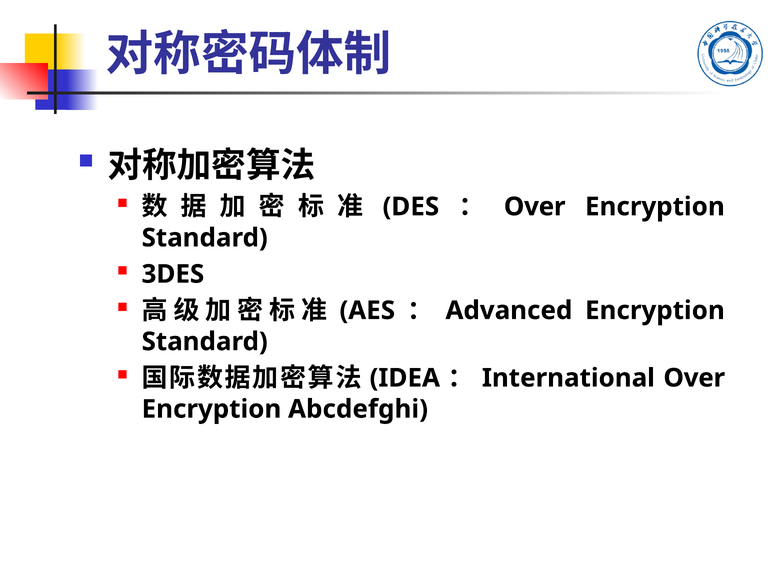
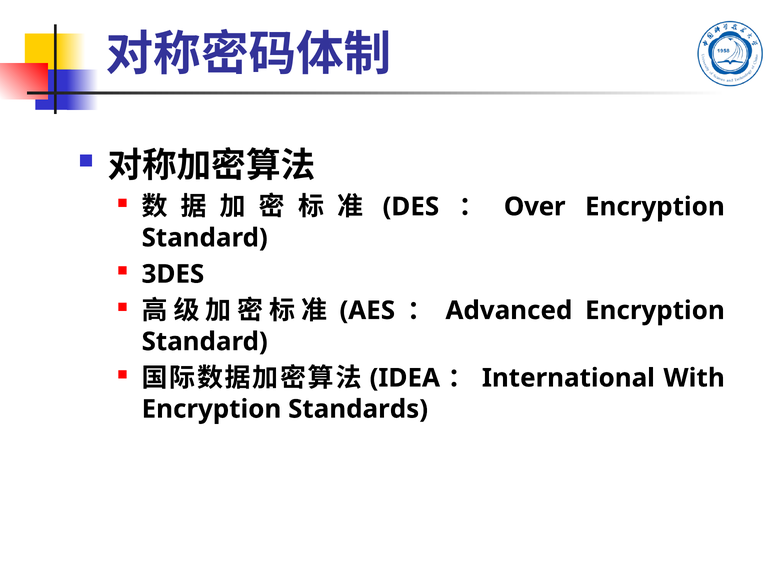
Over: Over -> With (694, 378)
Abcdefghi: Abcdefghi -> Standards (358, 409)
